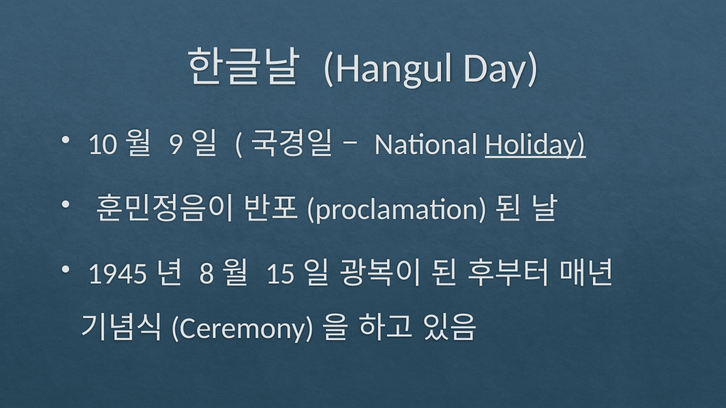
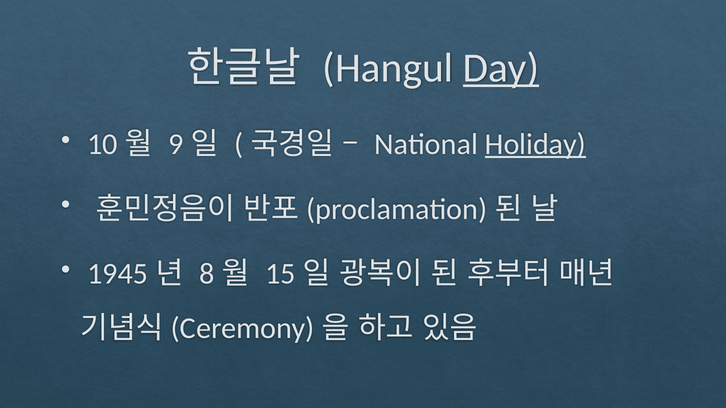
Day underline: none -> present (501, 68)
